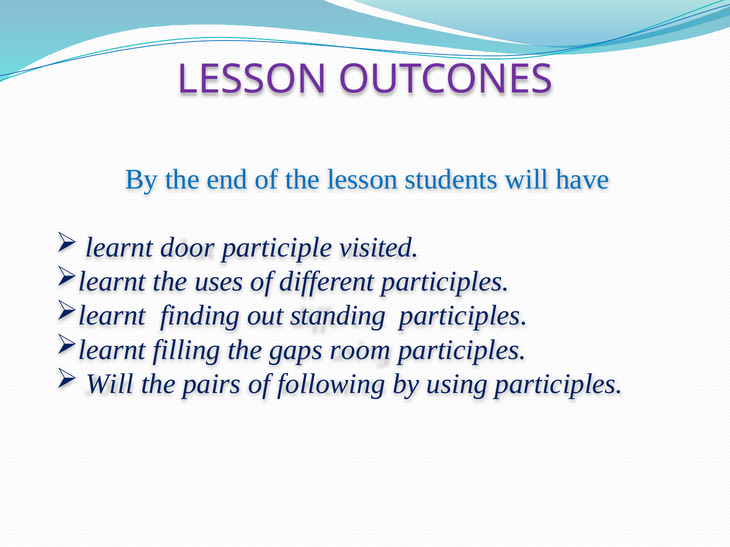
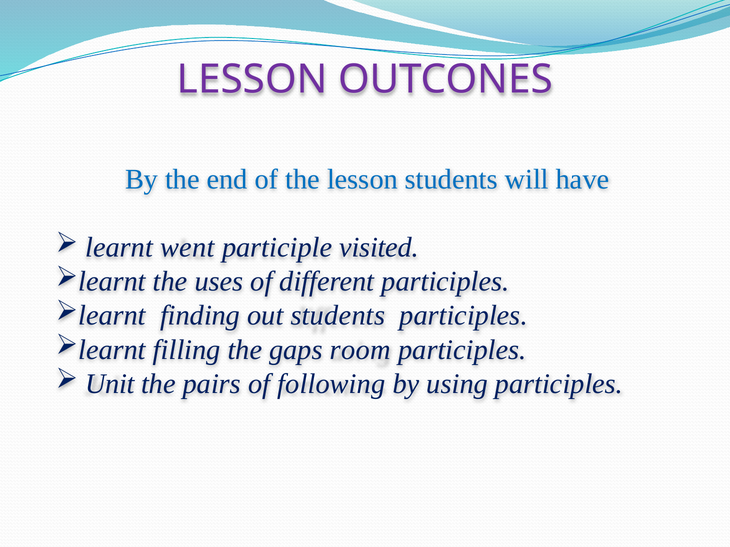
door: door -> went (187, 248)
out standing: standing -> students (338, 316)
Will: Will -> Unit (110, 384)
